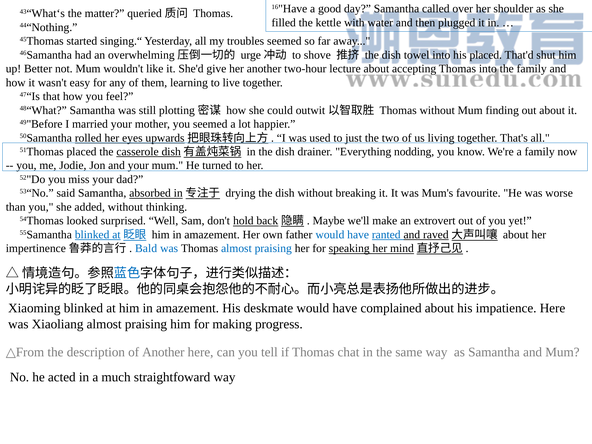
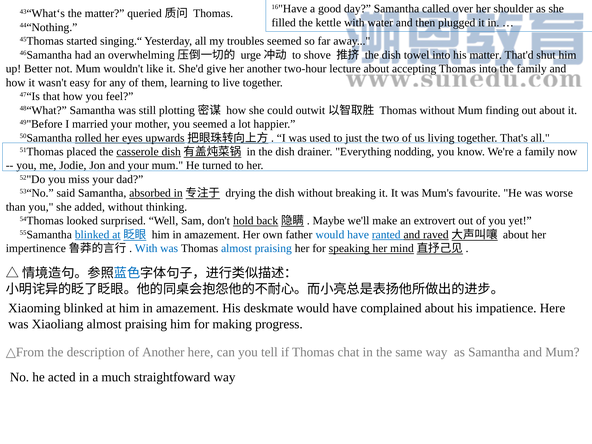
his placed: placed -> matter (486, 55)
Bald: Bald -> With (146, 248)
